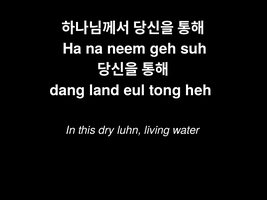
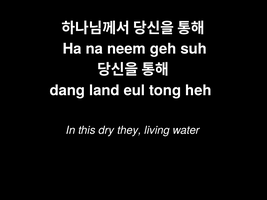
luhn: luhn -> they (129, 130)
